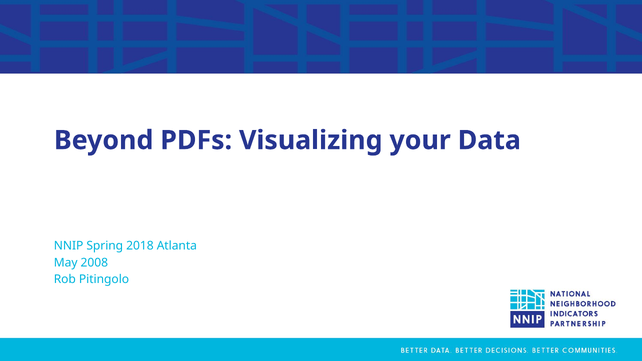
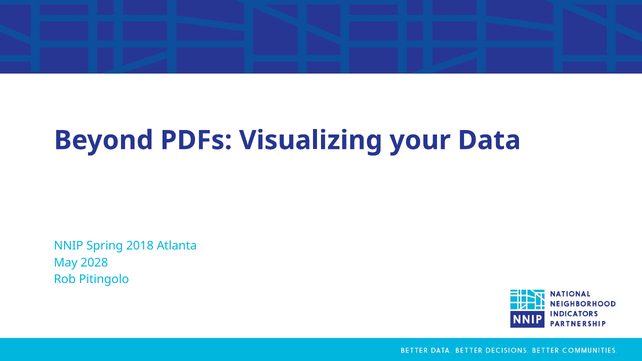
2008: 2008 -> 2028 (94, 263)
